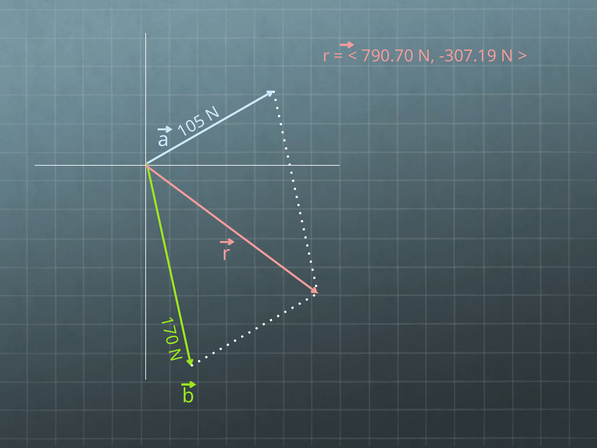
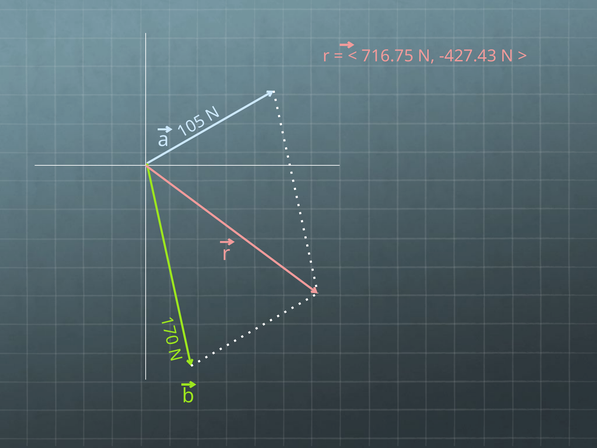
790.70: 790.70 -> 716.75 (388, 56)
-307.19: -307.19 -> -427.43 (468, 56)
